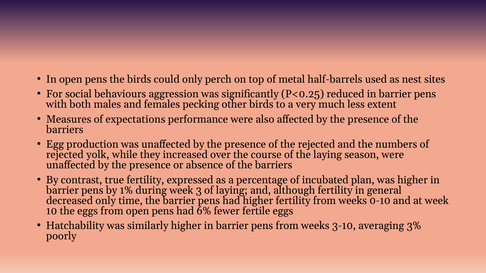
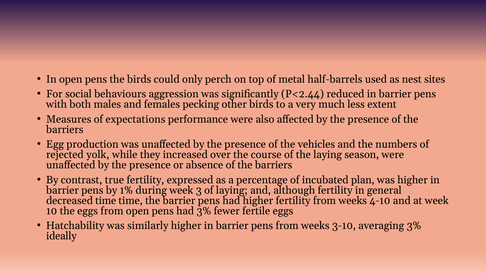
P<0.25: P<0.25 -> P<2.44 (303, 94)
the rejected: rejected -> vehicles (316, 145)
decreased only: only -> time (106, 201)
0-10: 0-10 -> 4-10 (380, 201)
had 6%: 6% -> 3% (204, 211)
poorly: poorly -> ideally (61, 236)
